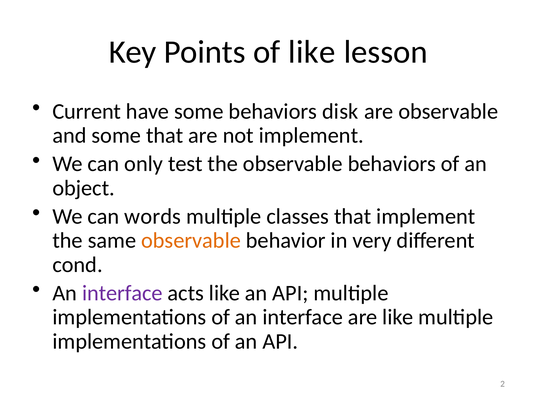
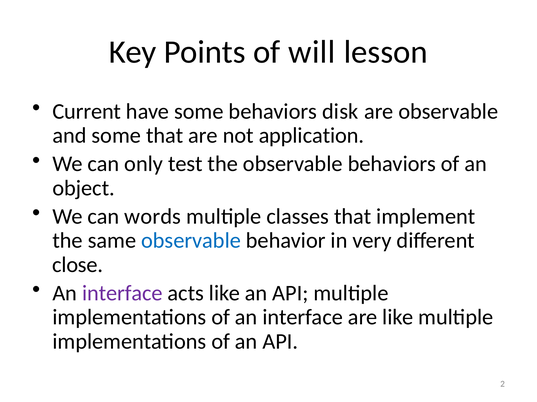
of like: like -> will (312, 52)
not implement: implement -> application (311, 136)
observable colour: orange -> blue (191, 241)
cond: cond -> close (78, 265)
